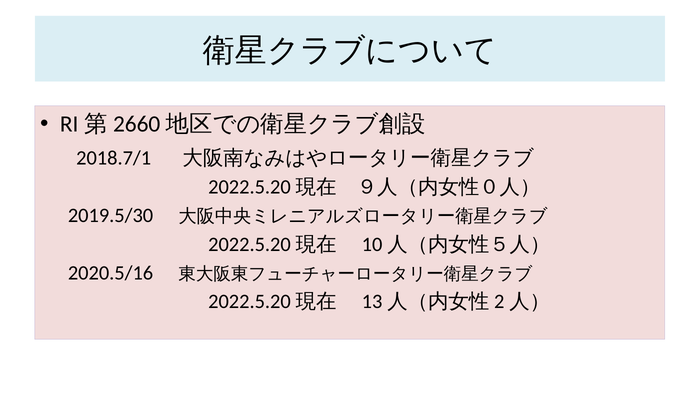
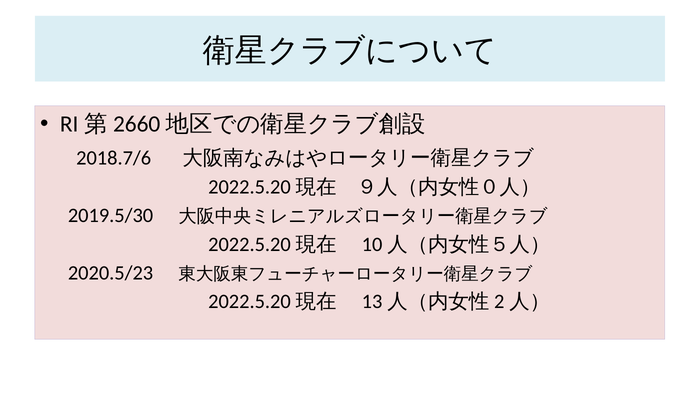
2018.7/1: 2018.7/1 -> 2018.7/6 (114, 158)
2020.5/16: 2020.5/16 -> 2020.5/23 (111, 273)
